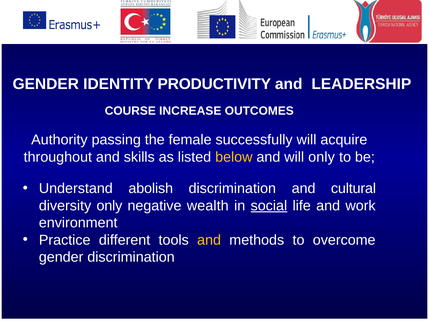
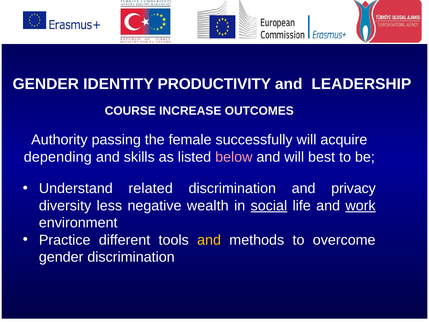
throughout: throughout -> depending (58, 157)
below colour: yellow -> pink (234, 157)
will only: only -> best (322, 157)
abolish: abolish -> related (151, 188)
cultural: cultural -> privacy (354, 188)
diversity only: only -> less (109, 206)
work underline: none -> present (361, 206)
